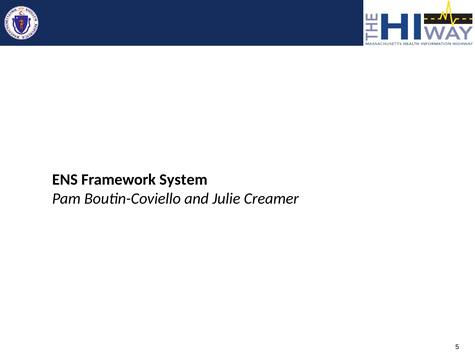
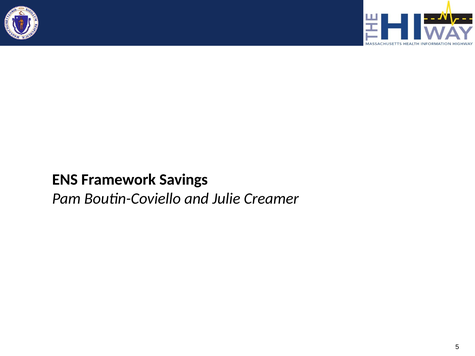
System: System -> Savings (184, 180)
